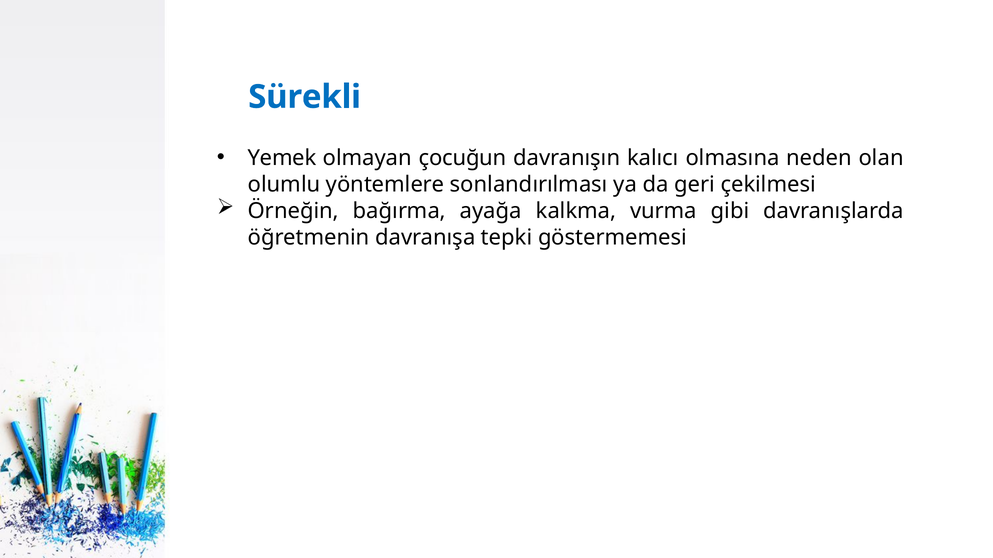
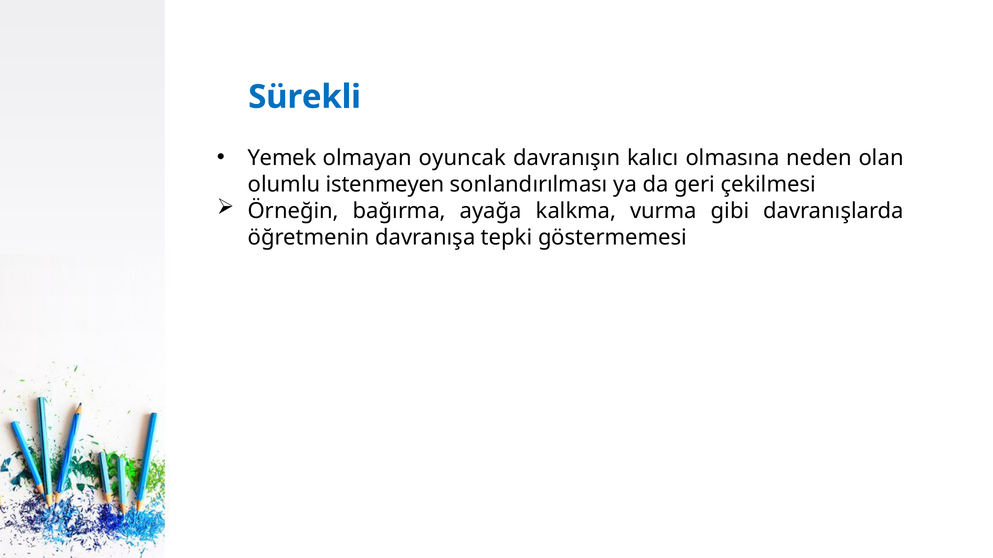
çocuğun: çocuğun -> oyuncak (462, 158)
yöntemlere: yöntemlere -> istenmeyen (385, 185)
